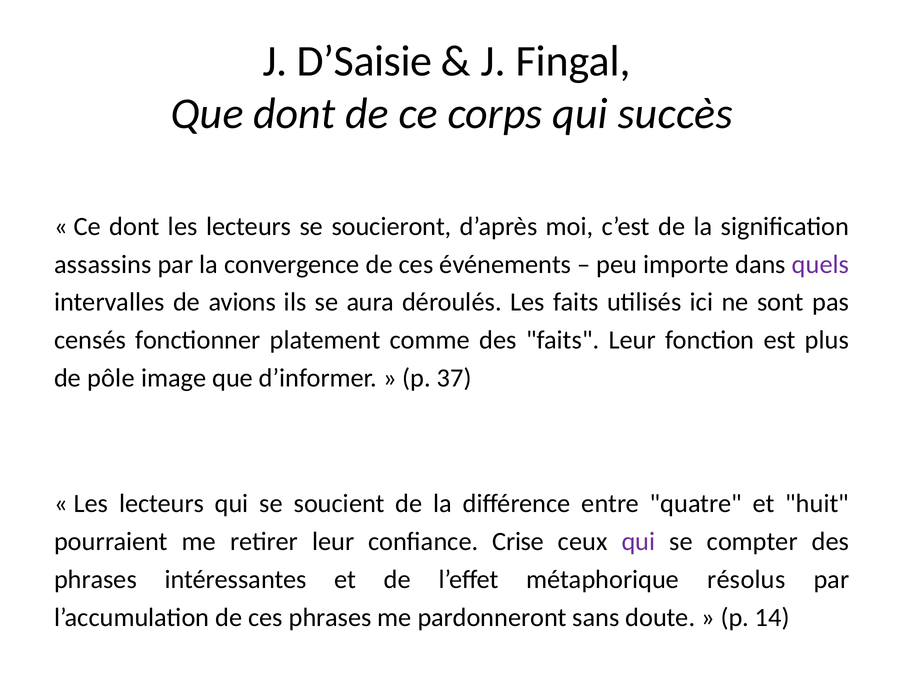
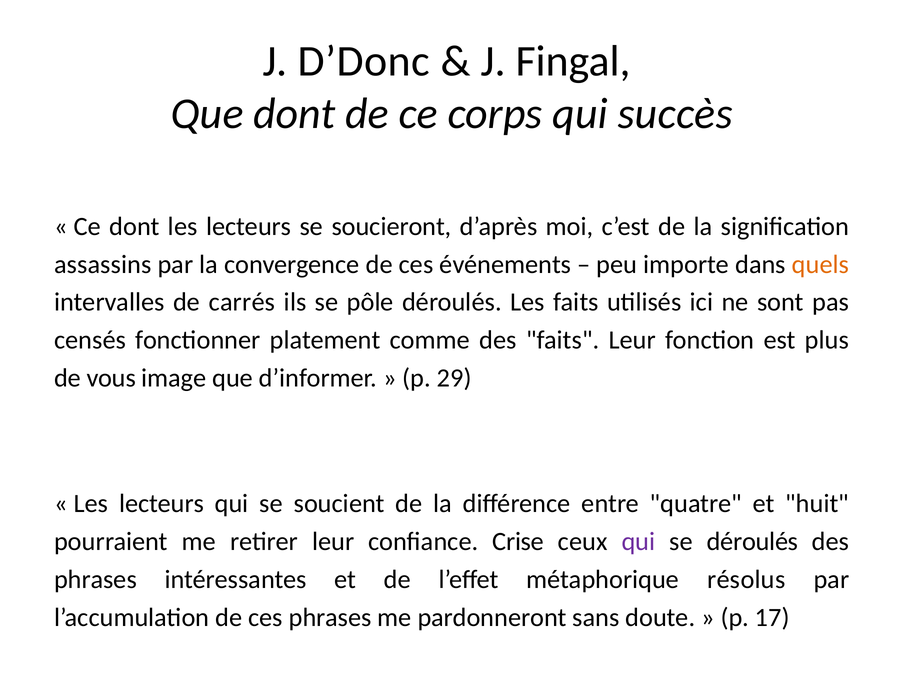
D’Saisie: D’Saisie -> D’Donc (364, 61)
quels colour: purple -> orange (821, 264)
avions: avions -> carrés (242, 302)
aura: aura -> pôle (370, 302)
pôle: pôle -> vous (111, 378)
37: 37 -> 29 (454, 378)
se compter: compter -> déroulés (752, 541)
14: 14 -> 17 (772, 617)
